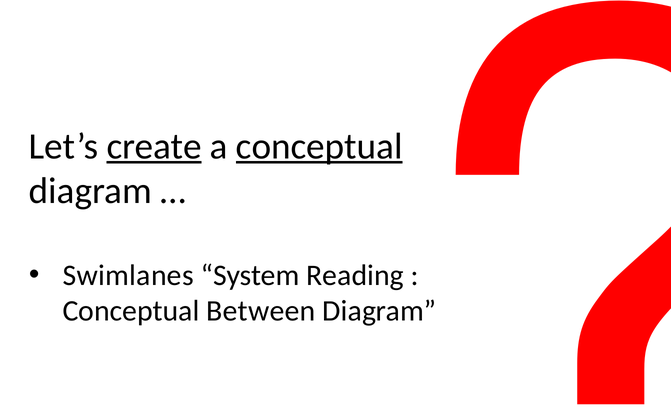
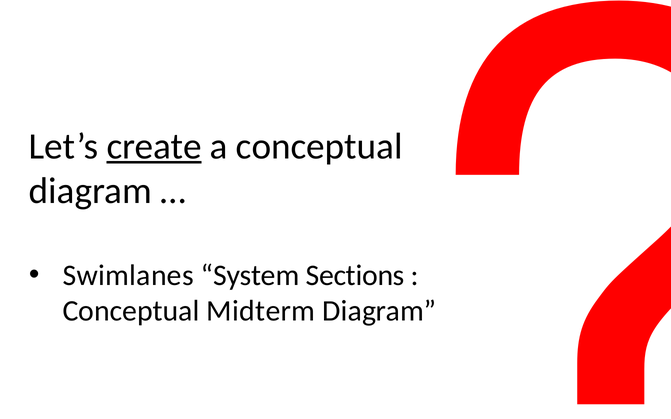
conceptual underline: present -> none (319, 146)
Reading: Reading -> Sections (355, 276)
Between: Between -> Midterm (261, 311)
